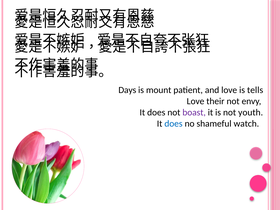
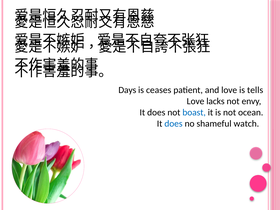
mount: mount -> ceases (159, 90)
their: their -> lacks (215, 101)
boast colour: purple -> blue (194, 112)
youth: youth -> ocean (251, 112)
